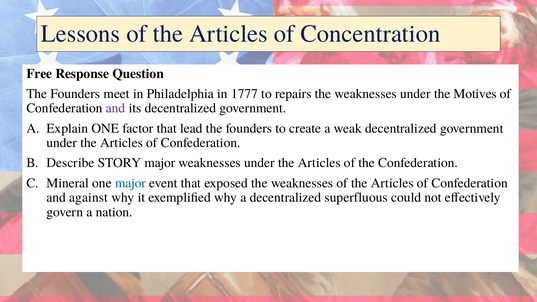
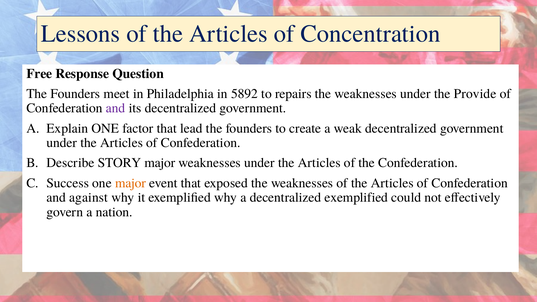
1777: 1777 -> 5892 (244, 94)
Motives: Motives -> Provide (475, 94)
Mineral: Mineral -> Success (68, 183)
major colour: blue -> orange (131, 183)
decentralized superfluous: superfluous -> exemplified (356, 197)
